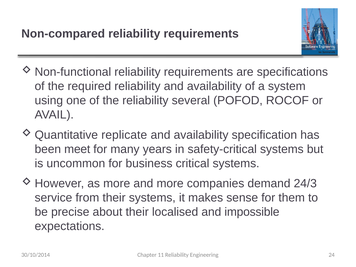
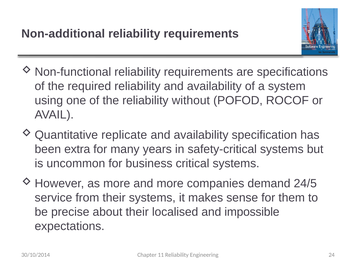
Non-compared: Non-compared -> Non-additional (63, 34)
several: several -> without (191, 100)
meet: meet -> extra (77, 149)
24/3: 24/3 -> 24/5 (305, 184)
